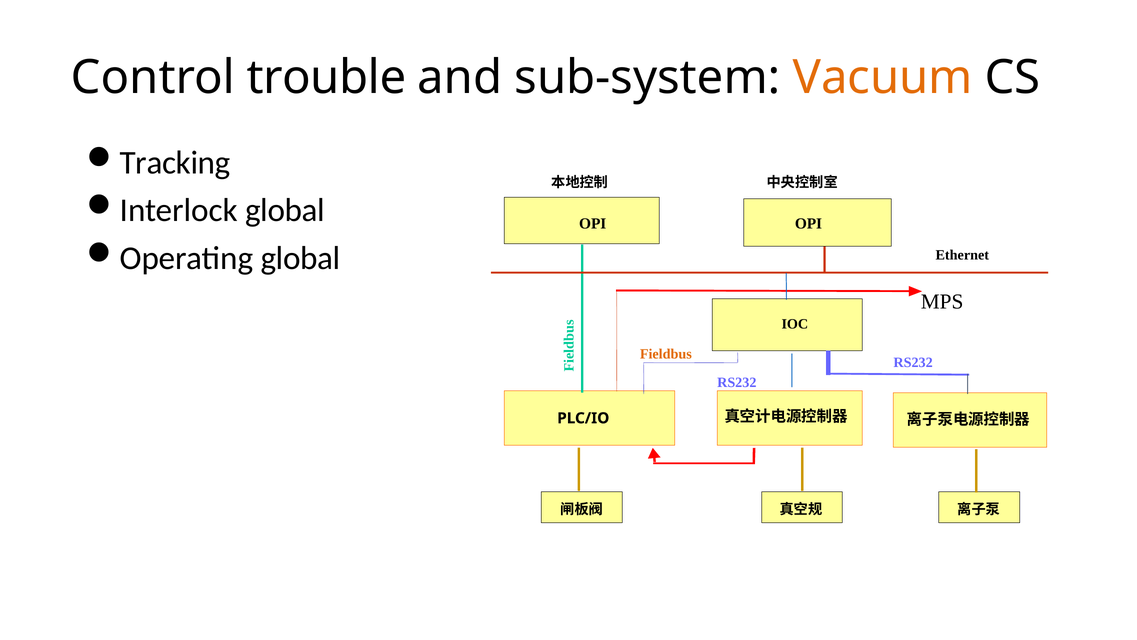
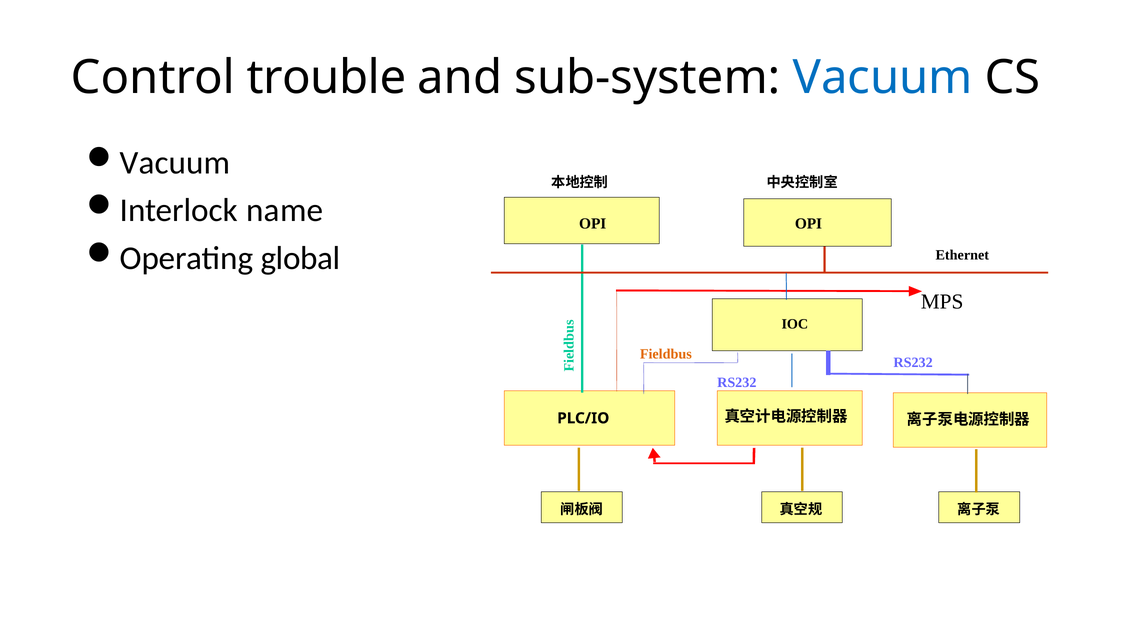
Vacuum colour: orange -> blue (883, 77)
Tracking: Tracking -> Vacuum (175, 163)
Interlock global: global -> name (285, 210)
